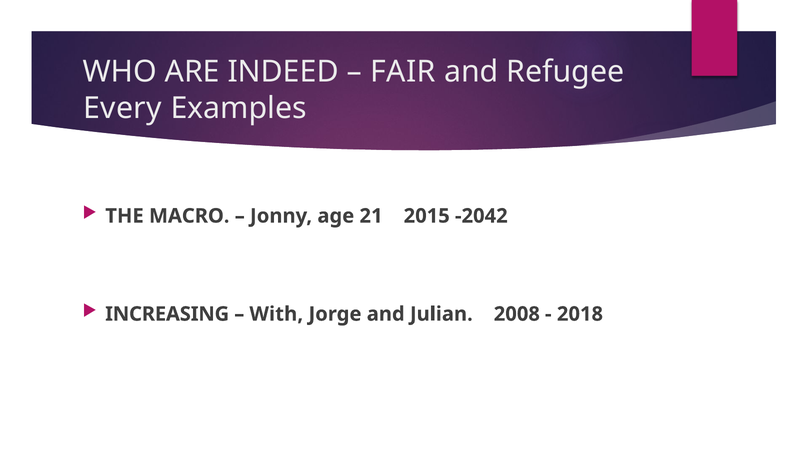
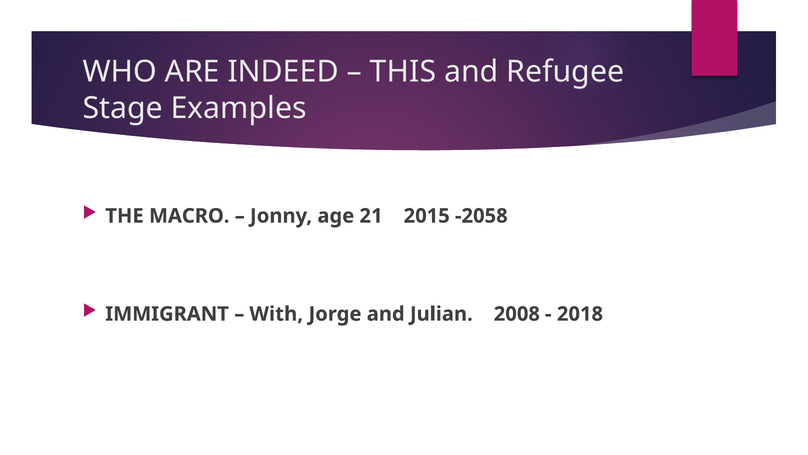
FAIR: FAIR -> THIS (403, 72)
Every: Every -> Stage (123, 108)
-2042: -2042 -> -2058 (481, 216)
INCREASING: INCREASING -> IMMIGRANT (167, 314)
